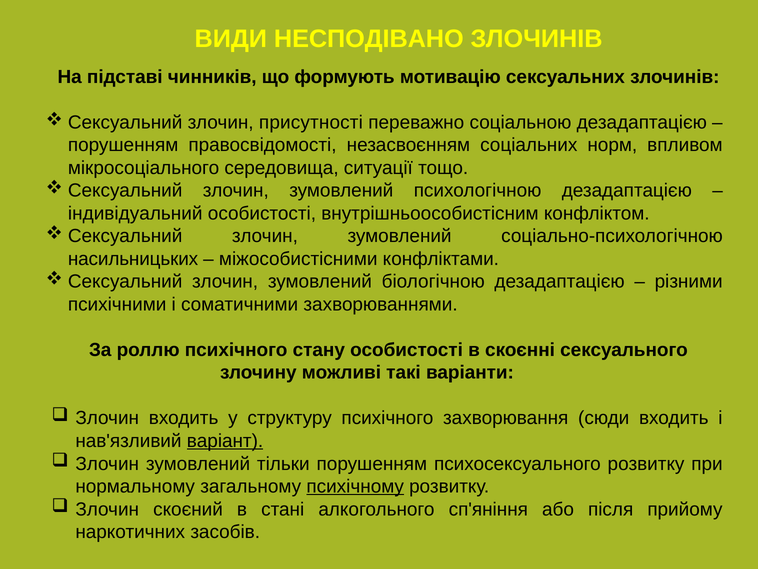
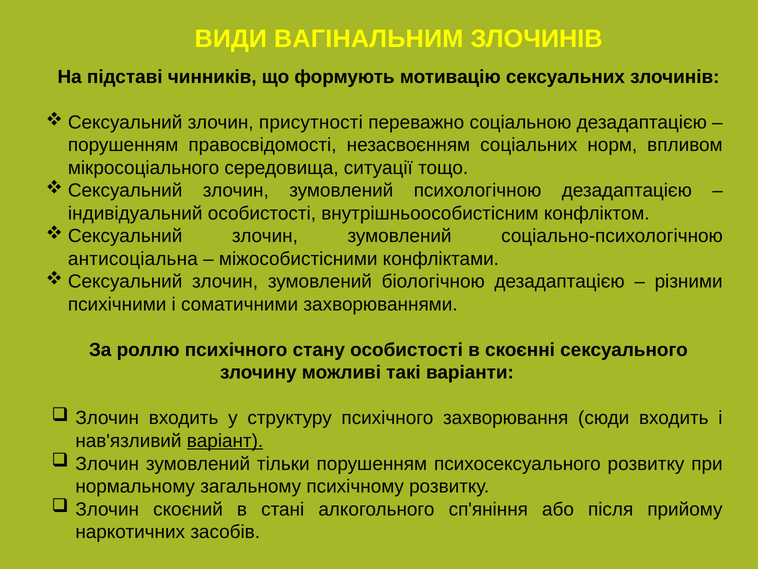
НЕСПОДІВАНО: НЕСПОДІВАНО -> ВАГІНАЛЬНИМ (369, 39)
насильницьких: насильницьких -> антисоціальна (133, 259)
психічному underline: present -> none (355, 486)
